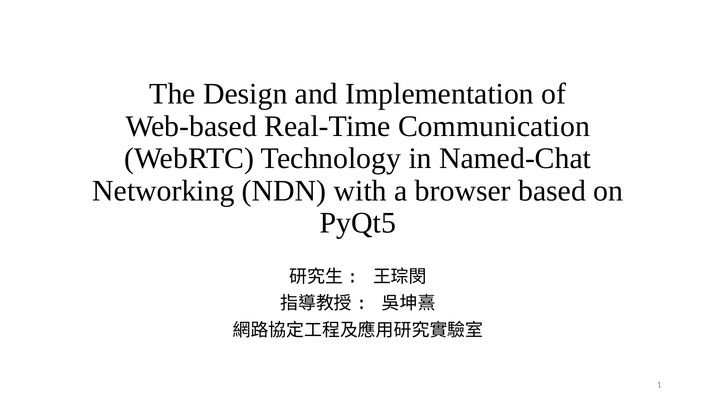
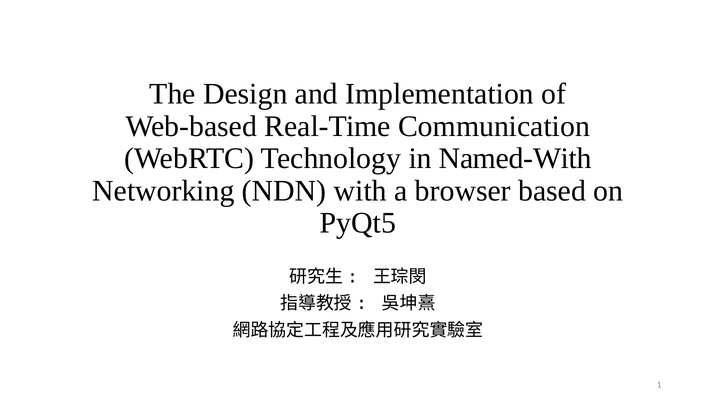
Named-Chat: Named-Chat -> Named-With (515, 158)
